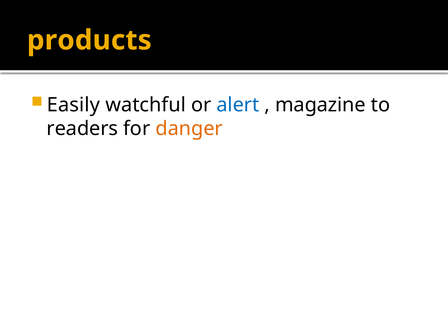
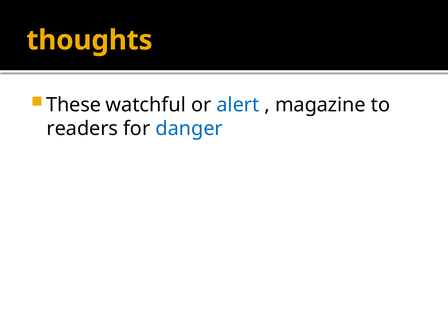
products: products -> thoughts (89, 40)
Easily: Easily -> These (74, 105)
danger colour: orange -> blue (189, 129)
